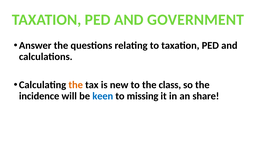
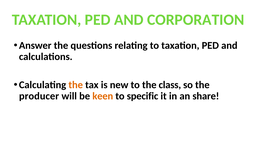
GOVERNMENT: GOVERNMENT -> CORPORATION (196, 20)
incidence: incidence -> producer (39, 96)
keen colour: blue -> orange (103, 96)
missing: missing -> specific (143, 96)
